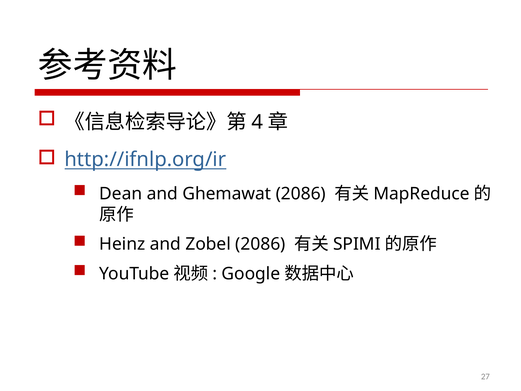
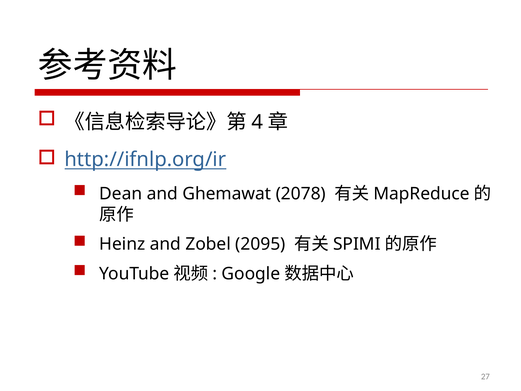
Ghemawat 2086: 2086 -> 2078 (301, 194)
Zobel 2086: 2086 -> 2095 (260, 244)
